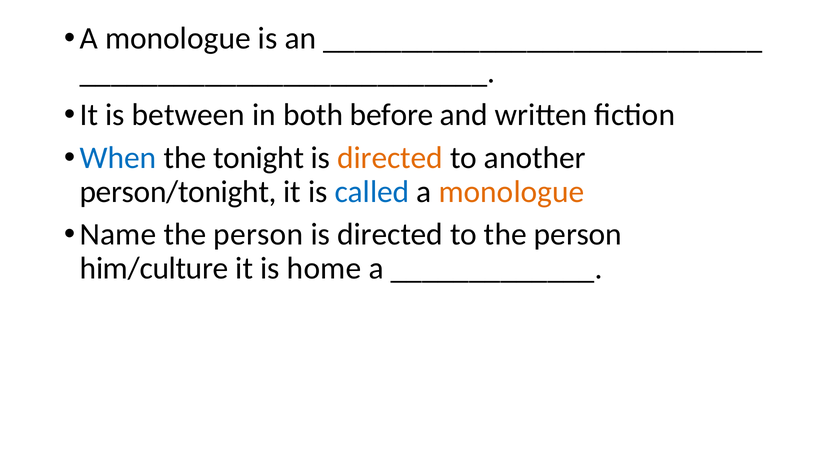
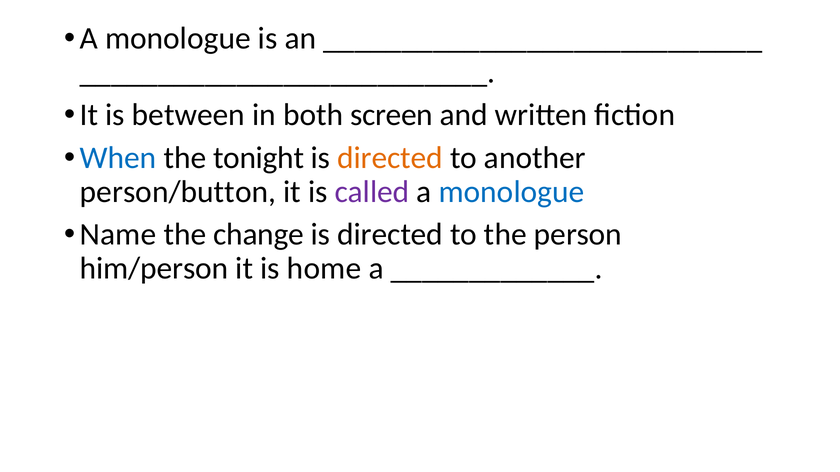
before: before -> screen (392, 115)
person/tonight: person/tonight -> person/button (178, 192)
called colour: blue -> purple (372, 192)
monologue colour: orange -> blue (512, 192)
person: person -> change (259, 235)
him/culture: him/culture -> him/person (154, 269)
